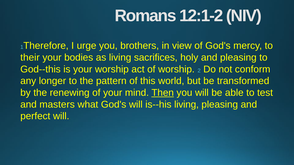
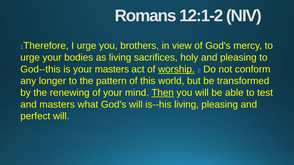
their: their -> urge (30, 58)
your worship: worship -> masters (112, 69)
worship underline: none -> present (176, 69)
